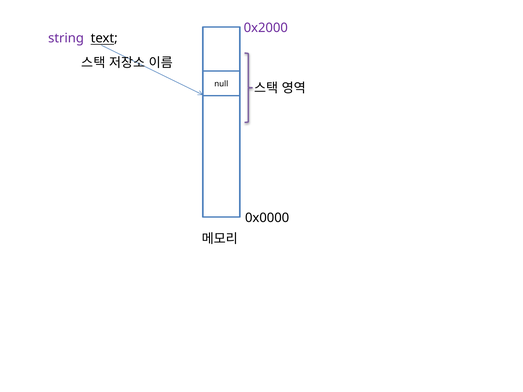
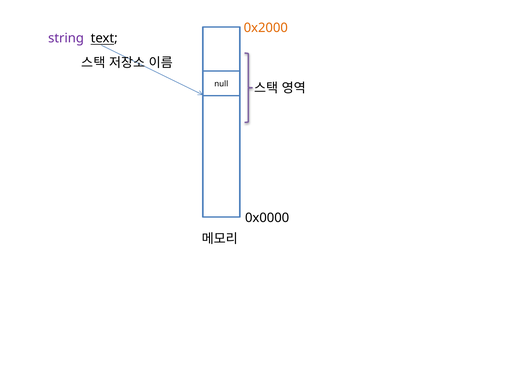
0x2000 colour: purple -> orange (266, 28)
